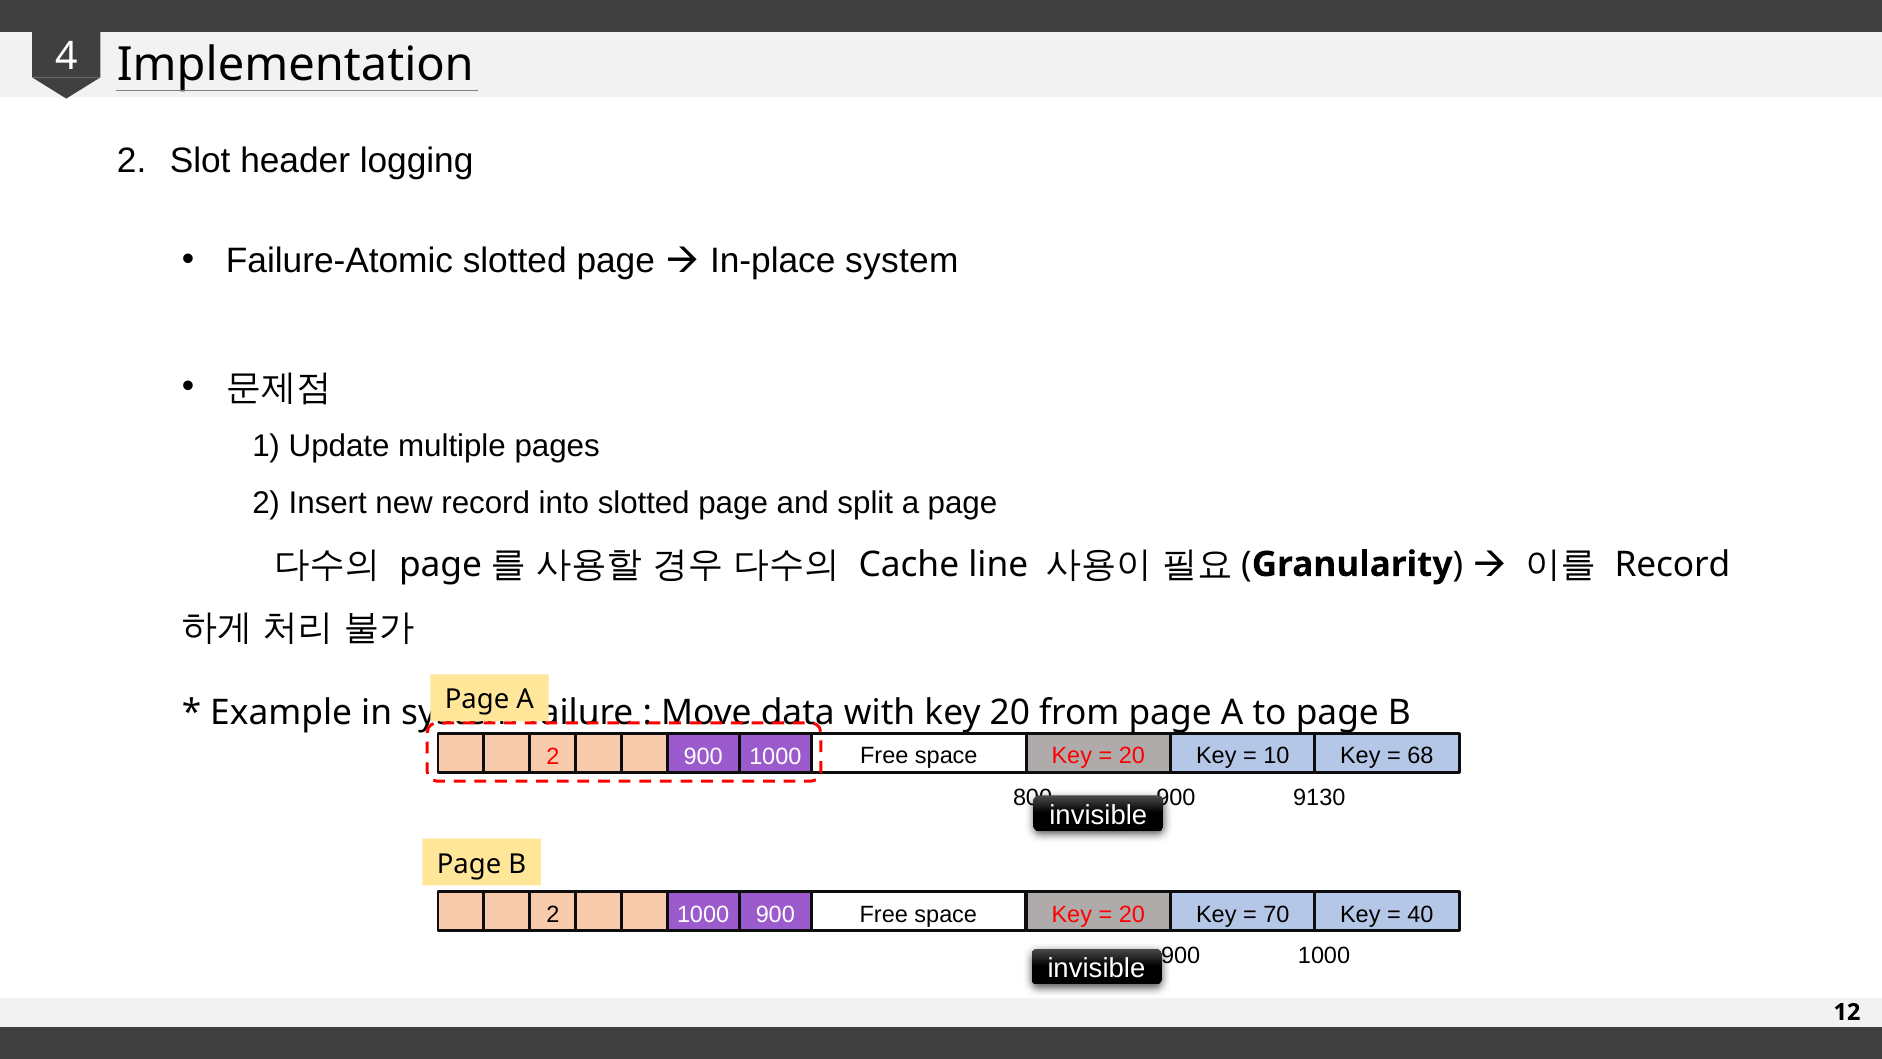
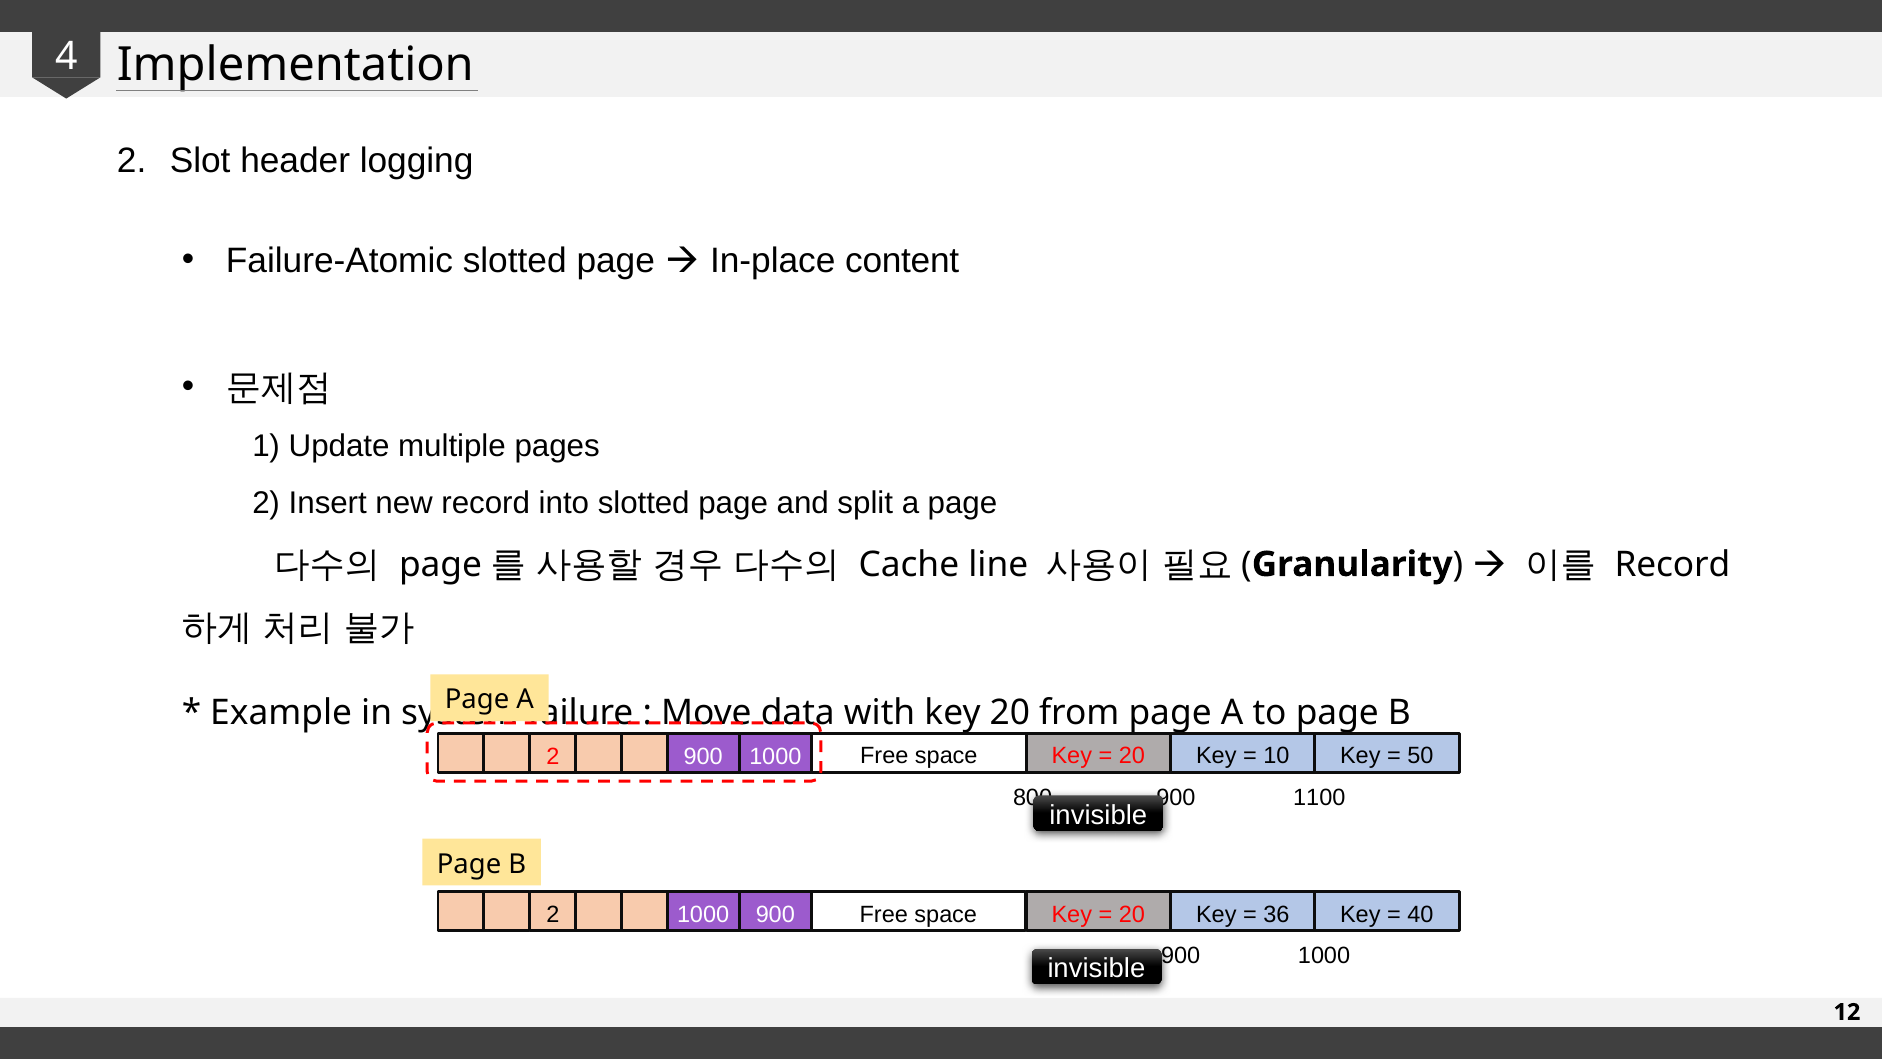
In-place system: system -> content (902, 261)
68: 68 -> 50 (1420, 756)
9130: 9130 -> 1100 (1319, 798)
70: 70 -> 36 (1276, 914)
